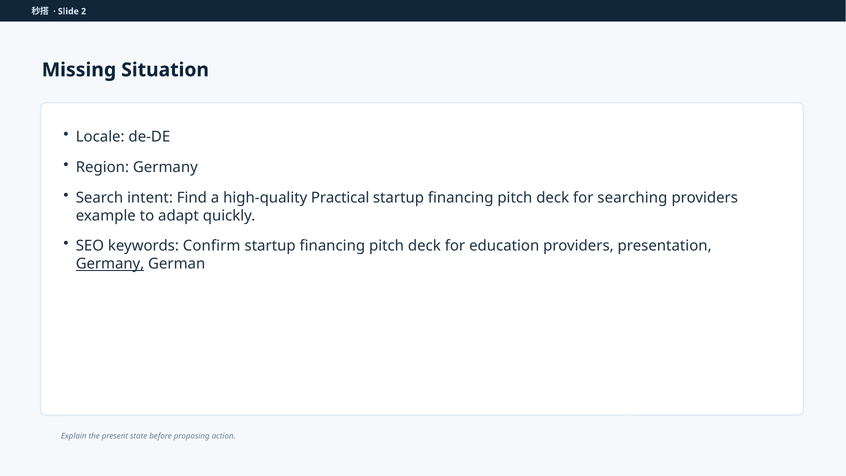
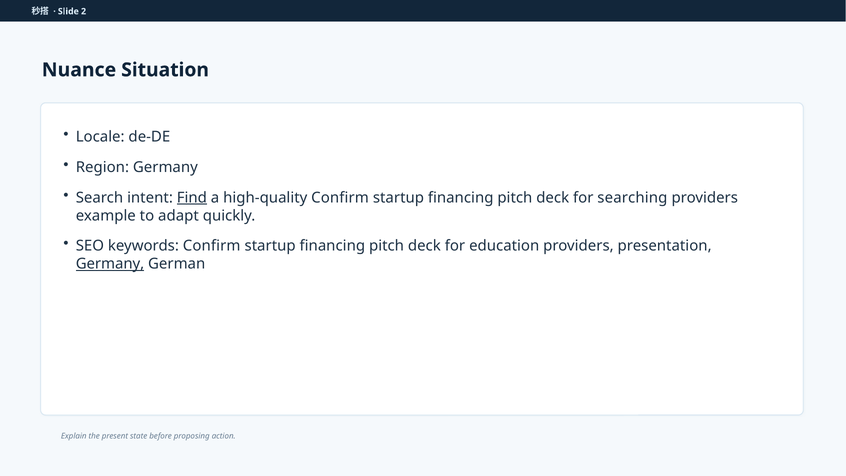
Missing: Missing -> Nuance (79, 70)
Find underline: none -> present (192, 198)
high-quality Practical: Practical -> Confirm (340, 198)
